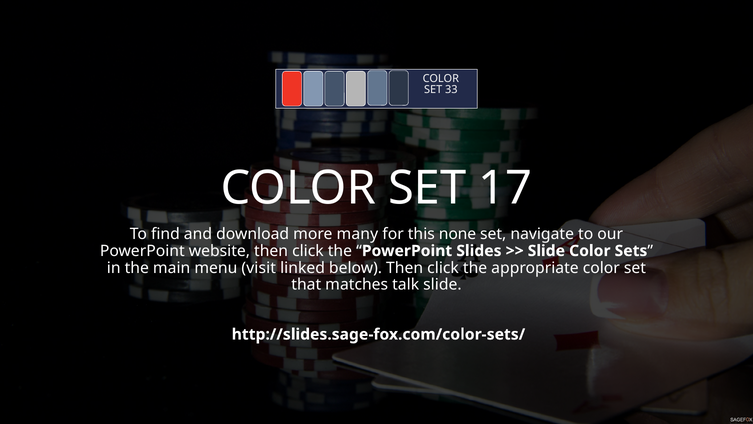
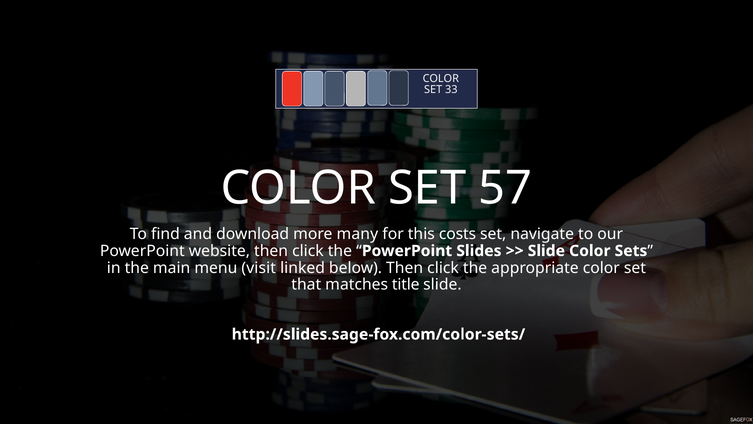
17: 17 -> 57 (505, 188)
none: none -> costs (457, 234)
talk: talk -> title (406, 285)
